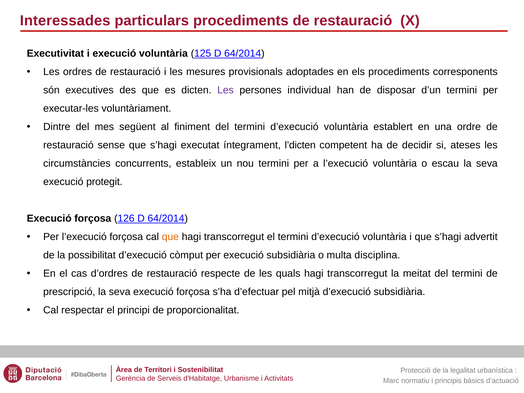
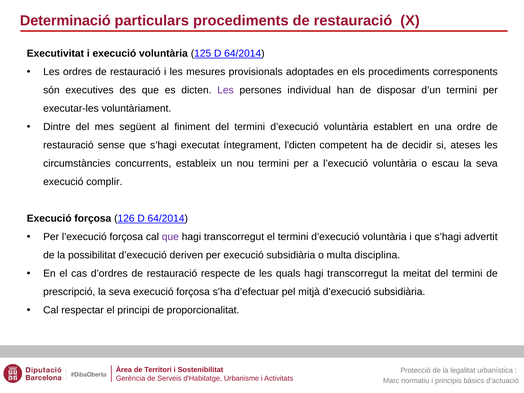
Interessades: Interessades -> Determinació (65, 21)
protegit: protegit -> complir (104, 182)
que colour: orange -> purple (170, 237)
còmput: còmput -> deriven (186, 255)
